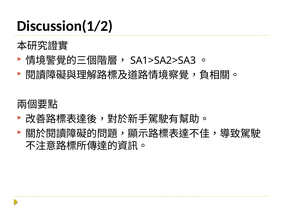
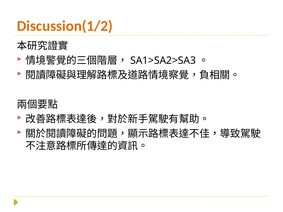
Discussion(1/2 colour: black -> orange (65, 26)
